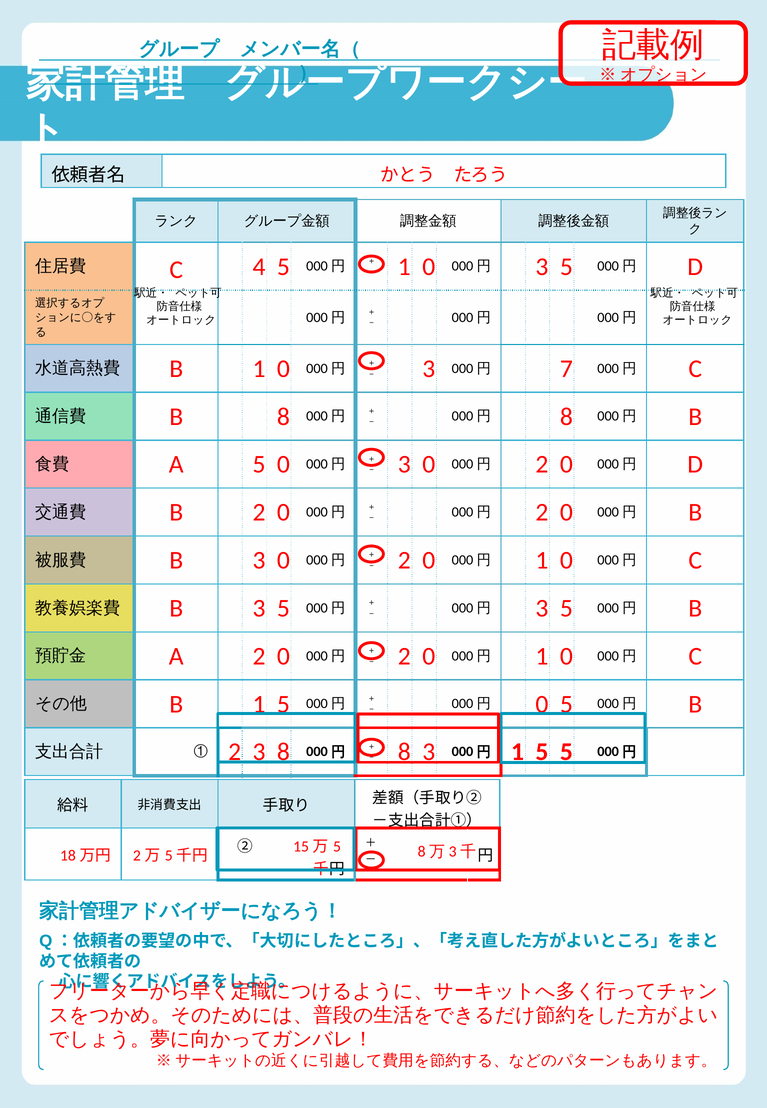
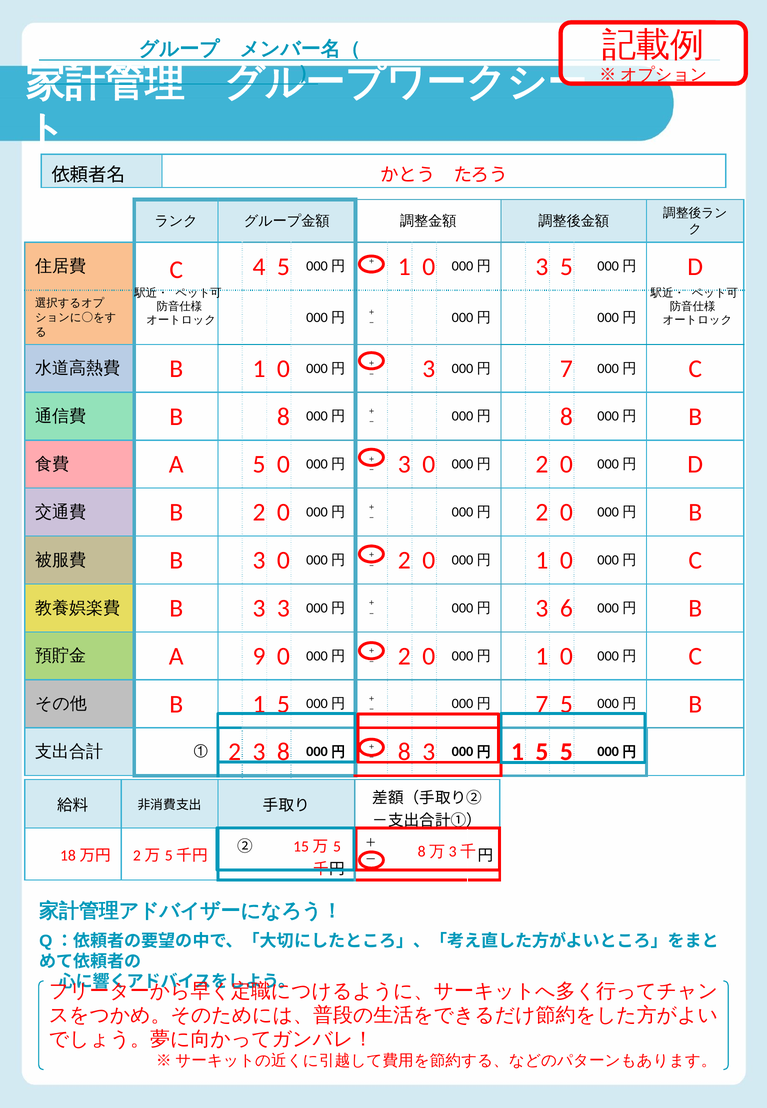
B 3 5: 5 -> 3 (283, 608)
5: 5 -> 6 (566, 608)
A 2: 2 -> 9 (259, 656)
0: 0 -> 7 (542, 704)
